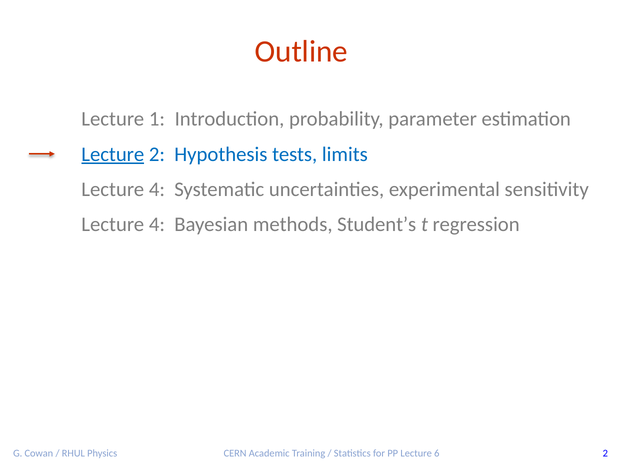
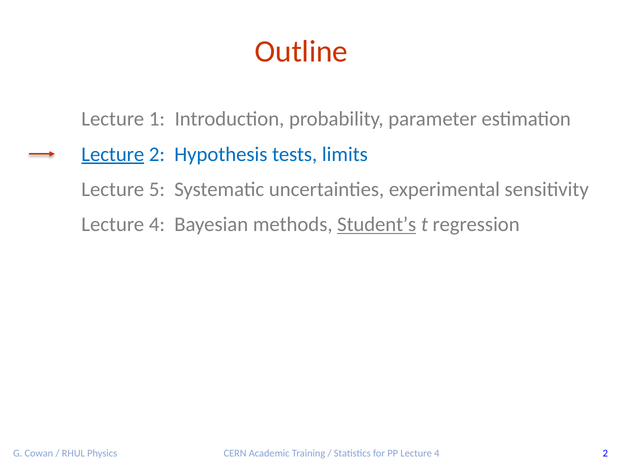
4: 4 -> 5 (157, 190)
Student’s underline: none -> present (377, 225)
PP Lecture 6: 6 -> 4 (437, 454)
